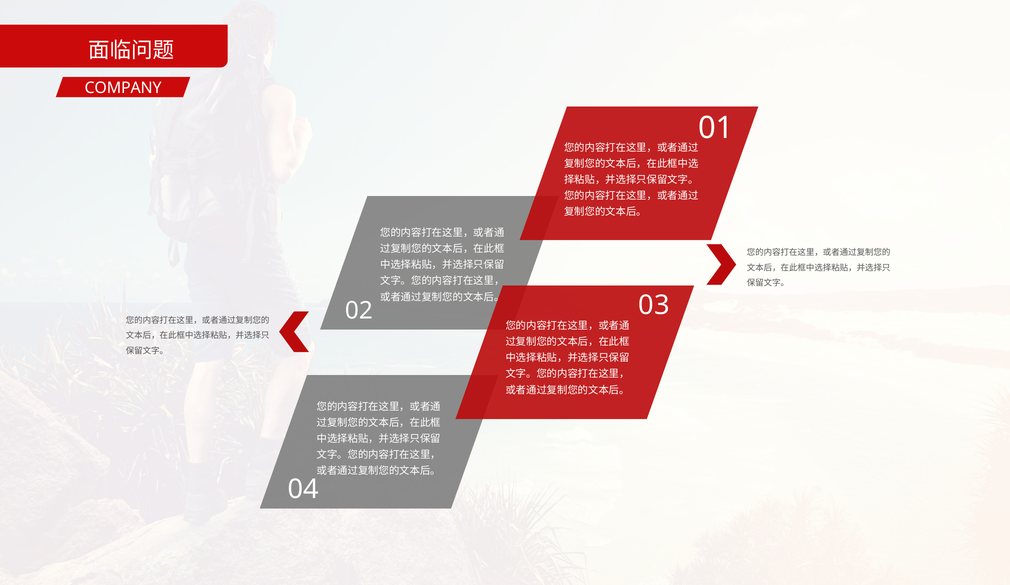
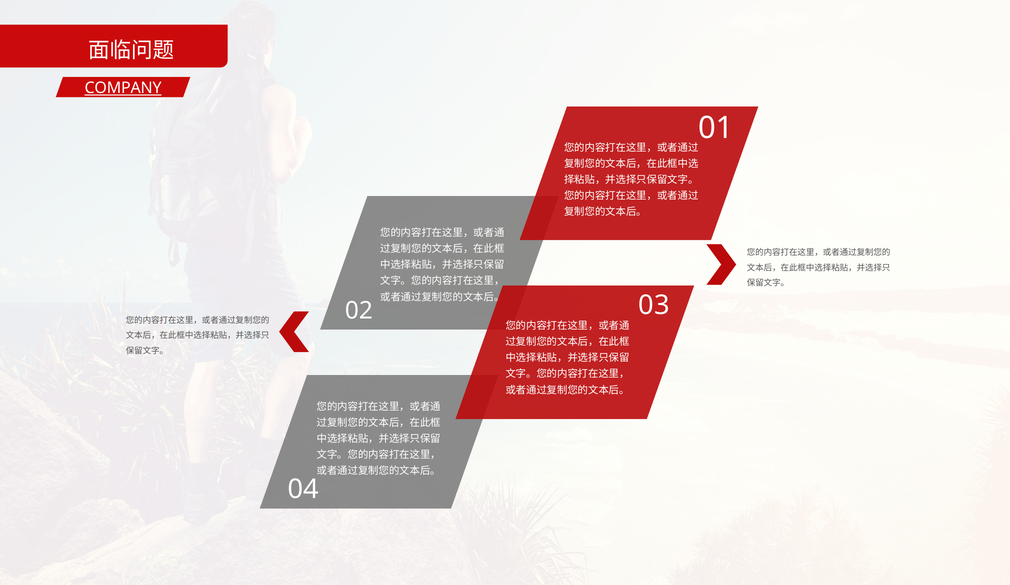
COMPANY underline: none -> present (123, 88)
